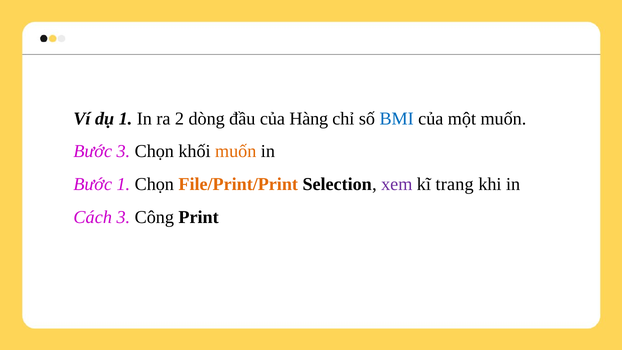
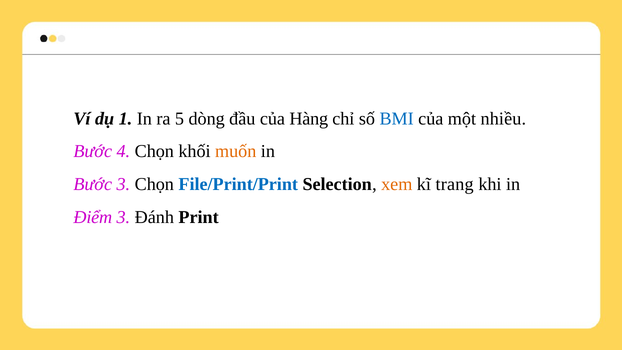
2: 2 -> 5 (179, 119)
một muốn: muốn -> nhiều (503, 119)
Bước 3: 3 -> 4 (123, 151)
Bước 1: 1 -> 3 (123, 184)
File/Print/Print colour: orange -> blue (238, 184)
xem colour: purple -> orange (397, 184)
Cách: Cách -> Điểm (93, 217)
Công: Công -> Đánh (154, 217)
